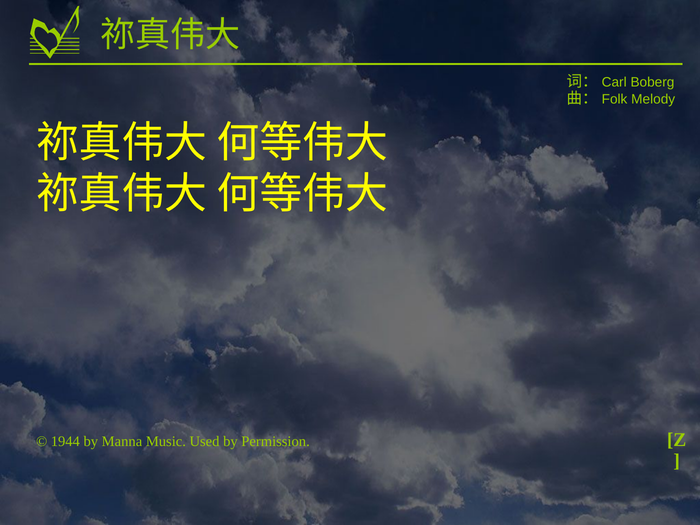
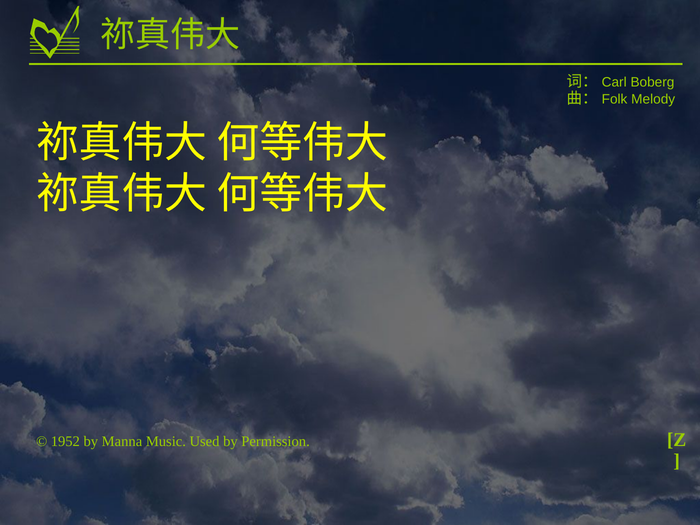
1944: 1944 -> 1952 (65, 441)
